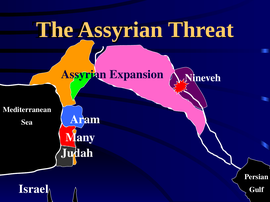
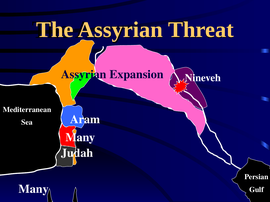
Israel: Israel -> Many (34, 189)
